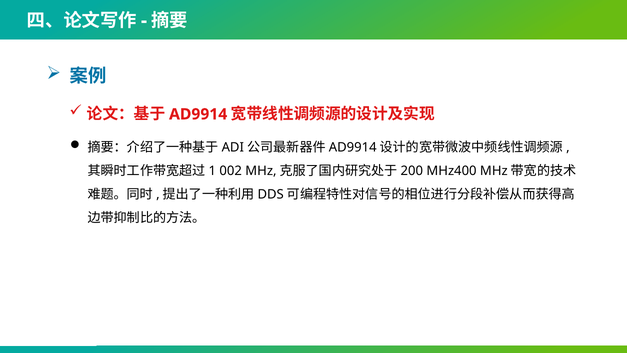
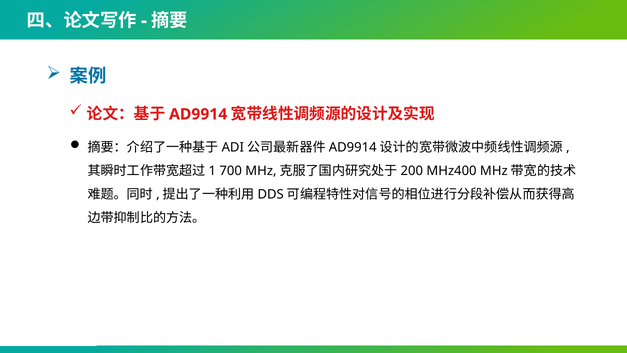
002: 002 -> 700 (231, 171)
